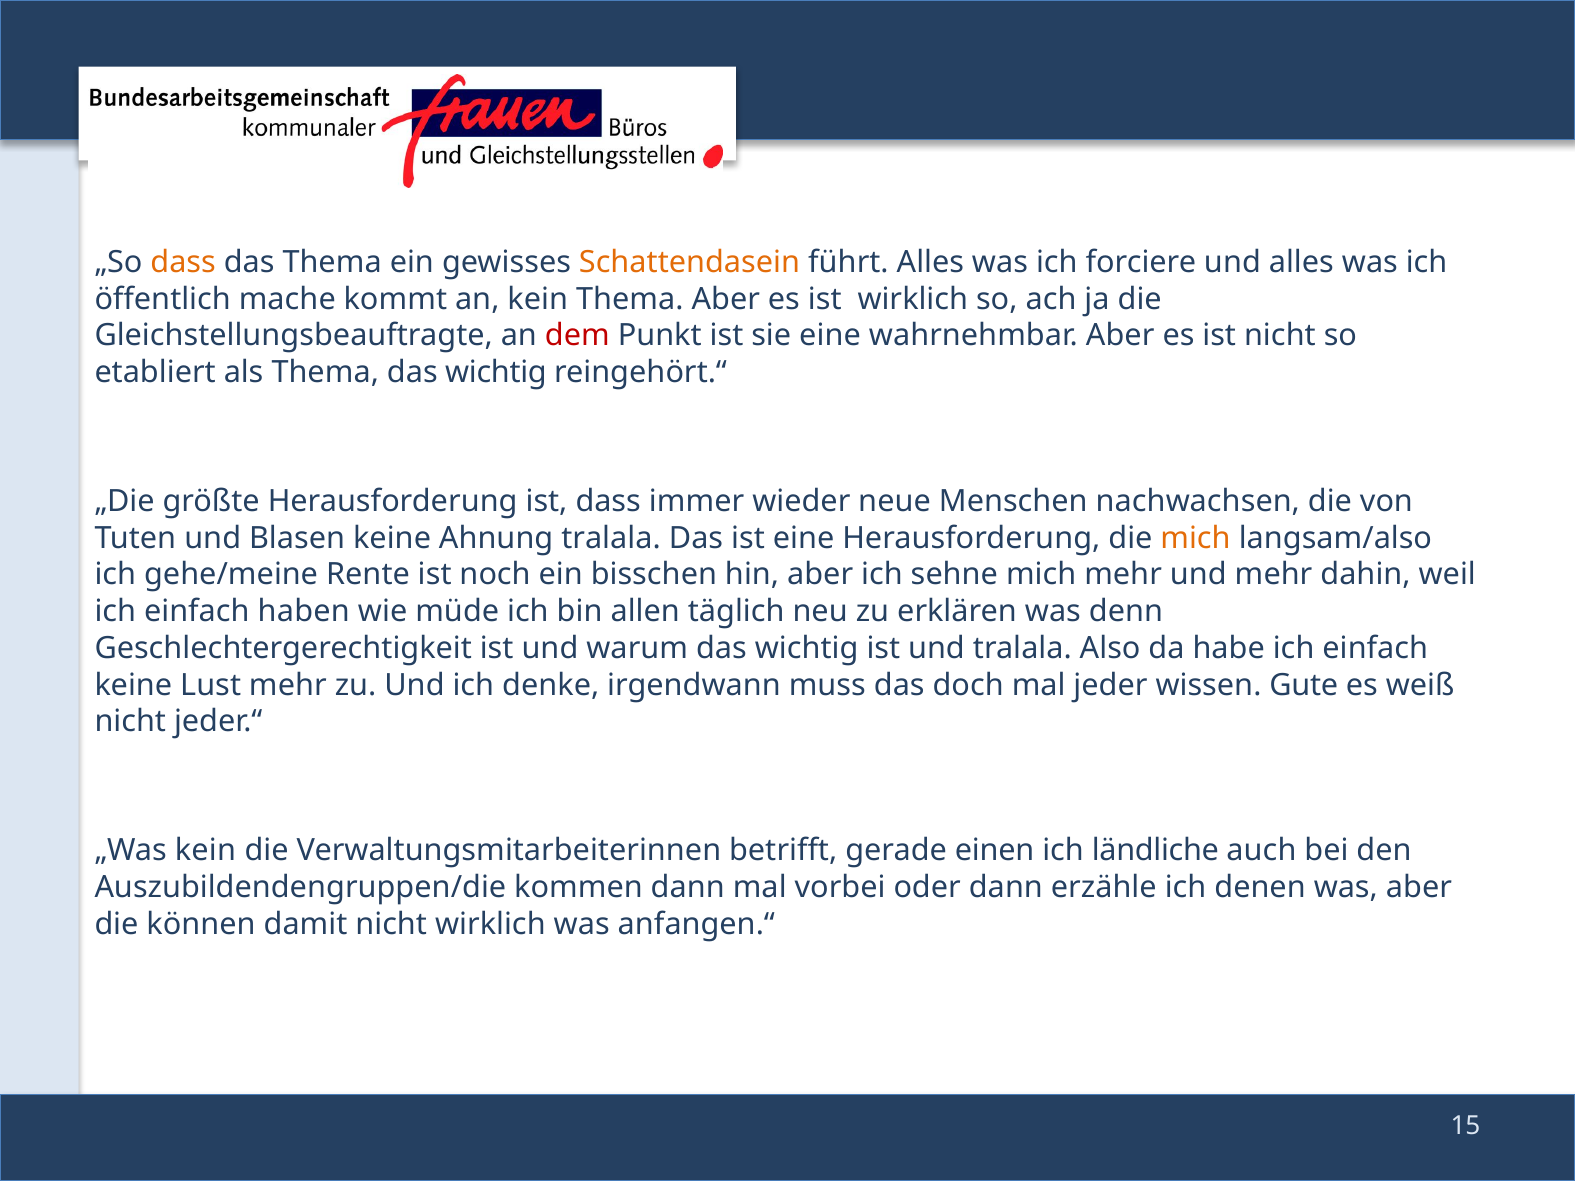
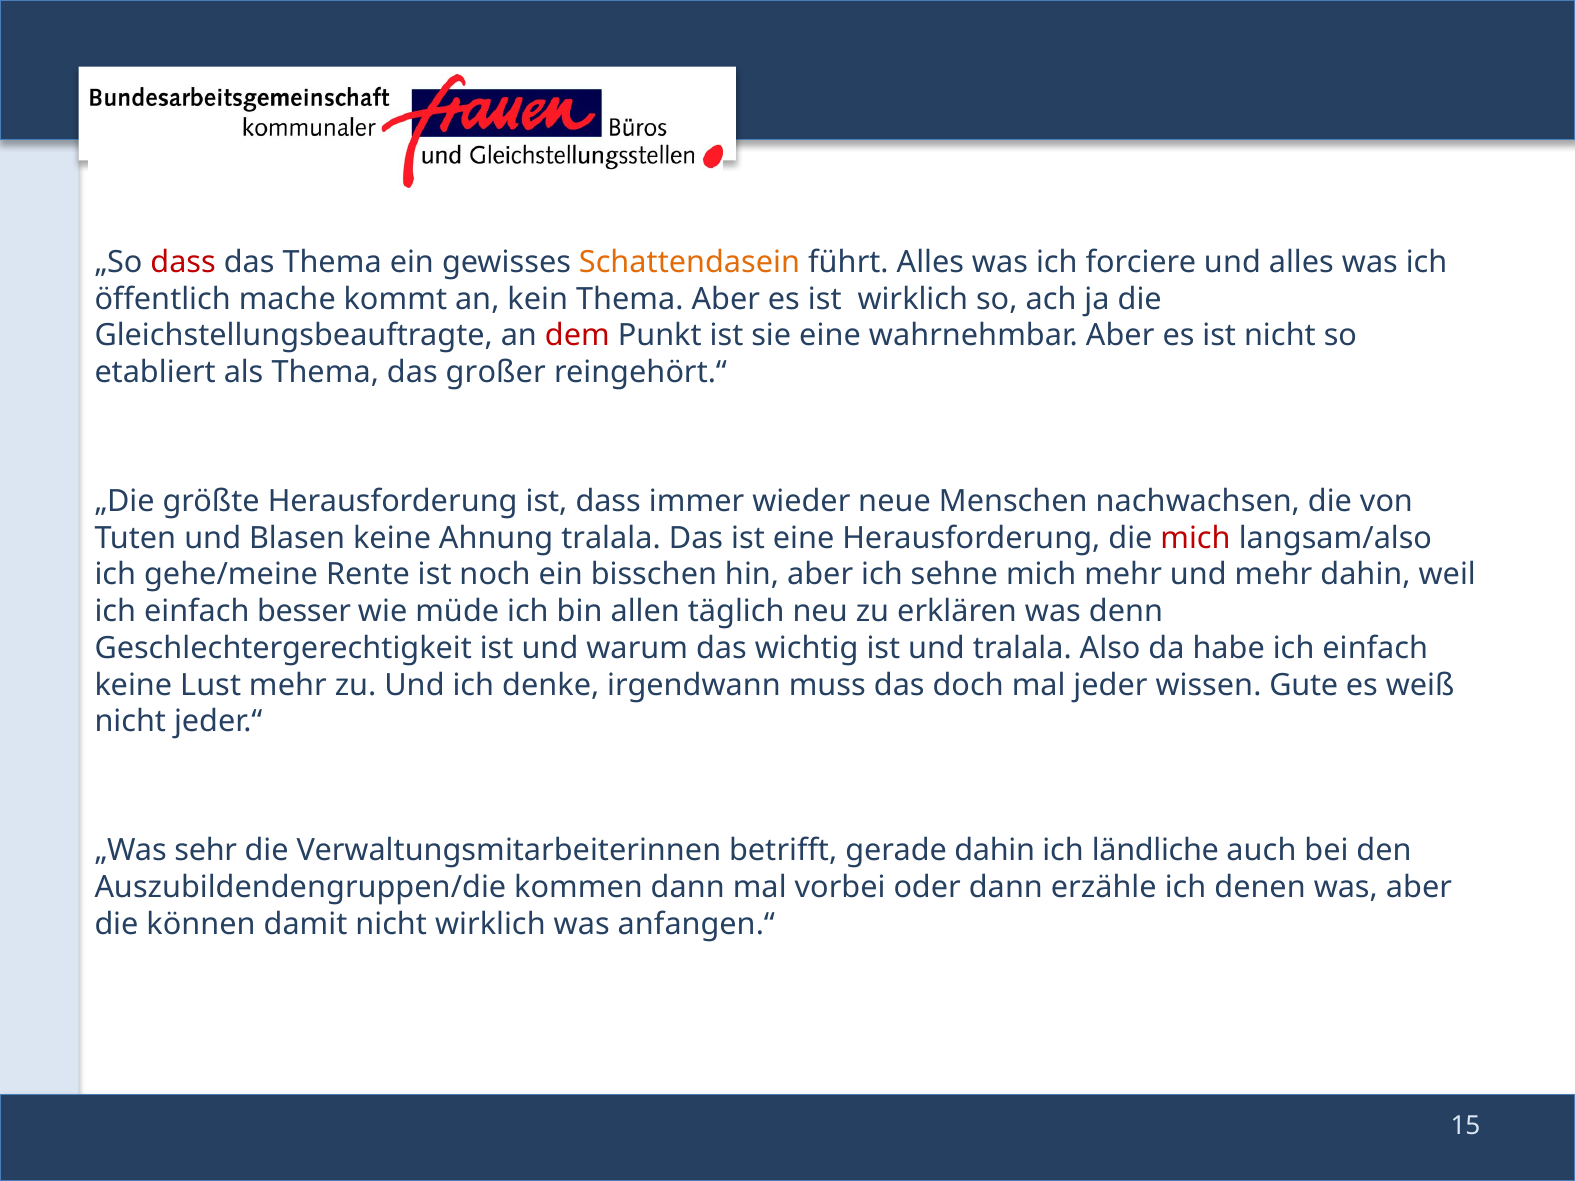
dass colour: orange -> red (183, 262)
Thema das wichtig: wichtig -> großer (496, 373)
mich colour: orange -> red (1195, 538)
haben: haben -> besser (304, 612)
„Was kein: kein -> sehr (206, 851)
gerade einen: einen -> dahin (995, 851)
